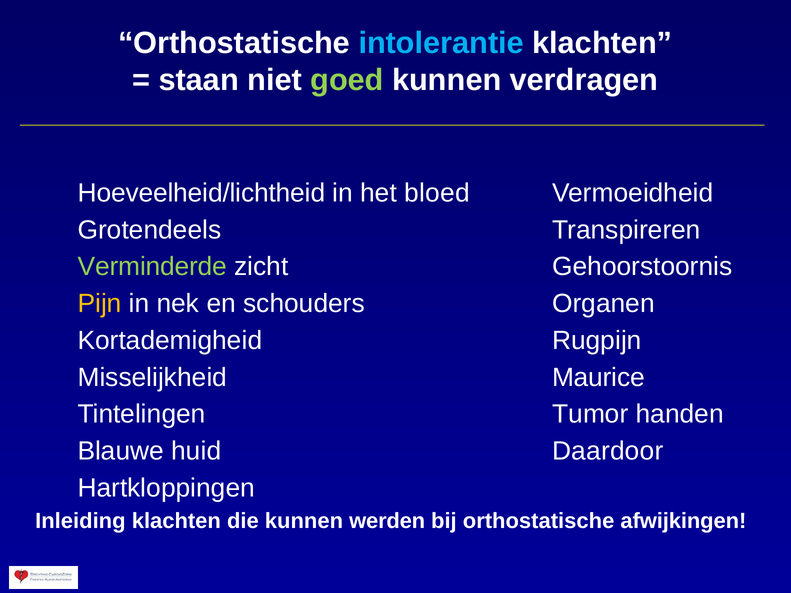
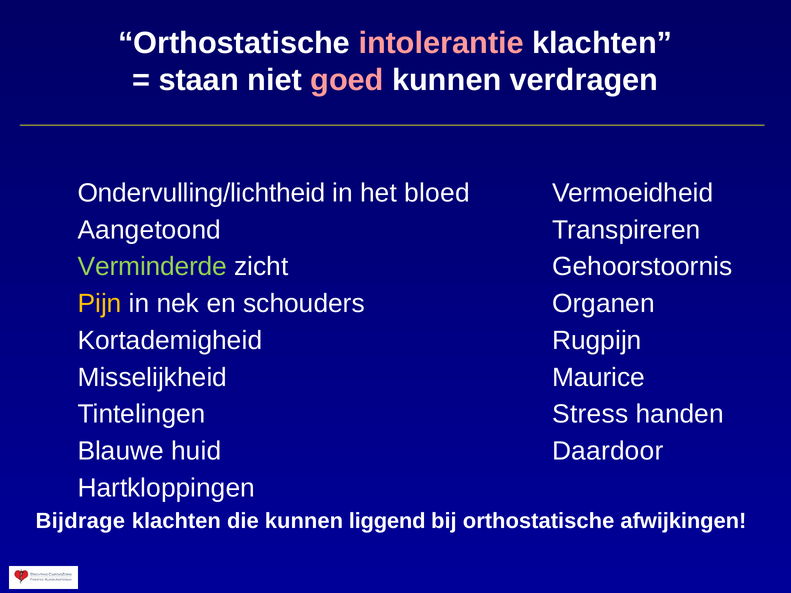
intolerantie colour: light blue -> pink (441, 43)
goed colour: light green -> pink (347, 80)
Hoeveelheid/lichtheid: Hoeveelheid/lichtheid -> Ondervulling/lichtheid (201, 193)
Grotendeels: Grotendeels -> Aangetoond (149, 230)
Tumor: Tumor -> Stress (590, 414)
Inleiding: Inleiding -> Bijdrage (80, 521)
werden: werden -> liggend (387, 521)
